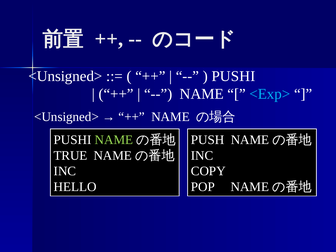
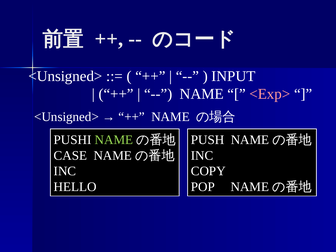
PUSHI: PUSHI -> INPUT (233, 76)
<Exp> colour: light blue -> pink (270, 94)
TRUE: TRUE -> CASE (70, 155)
